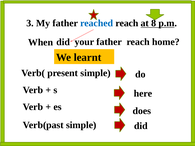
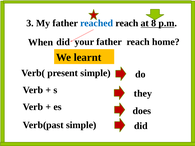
here: here -> they (143, 94)
